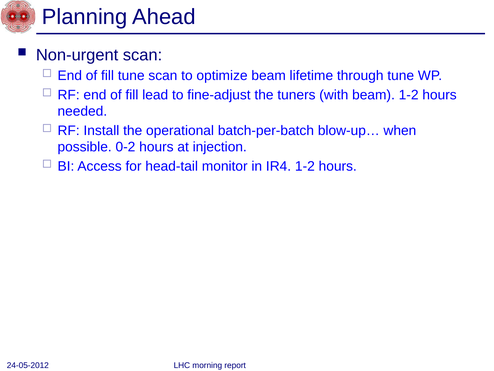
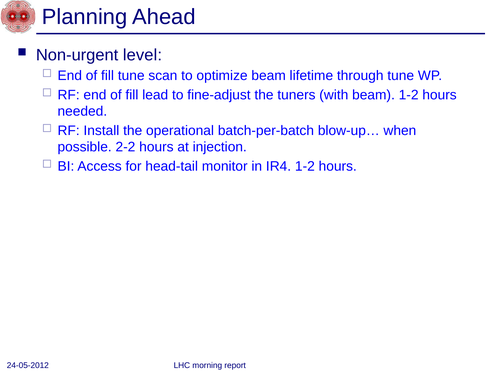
Non-urgent scan: scan -> level (142, 55)
0-2: 0-2 -> 2-2 (125, 147)
